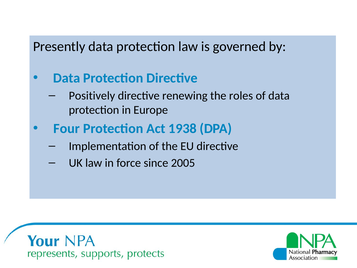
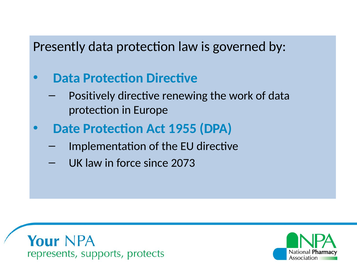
roles: roles -> work (241, 96)
Four: Four -> Date (67, 128)
1938: 1938 -> 1955 (183, 128)
2005: 2005 -> 2073 (183, 163)
